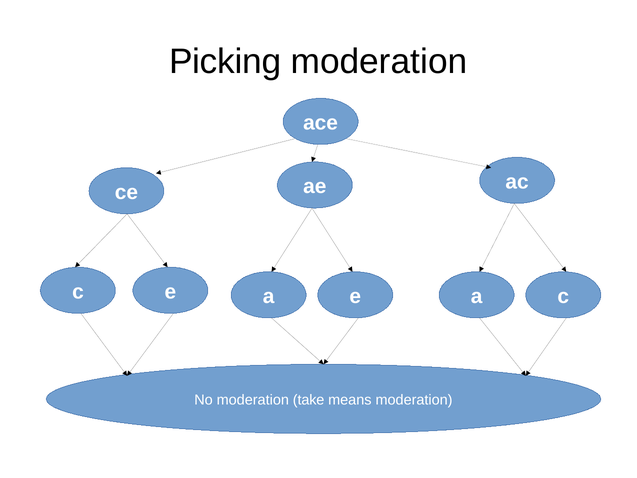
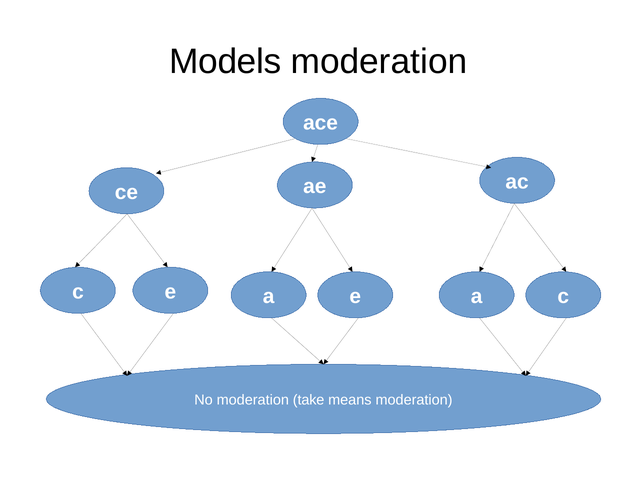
Picking: Picking -> Models (225, 61)
